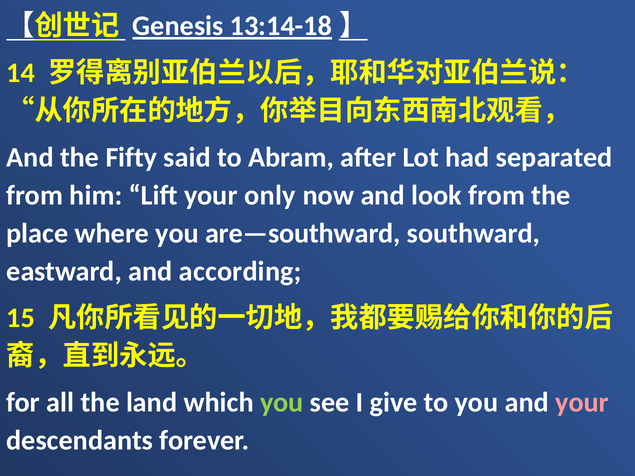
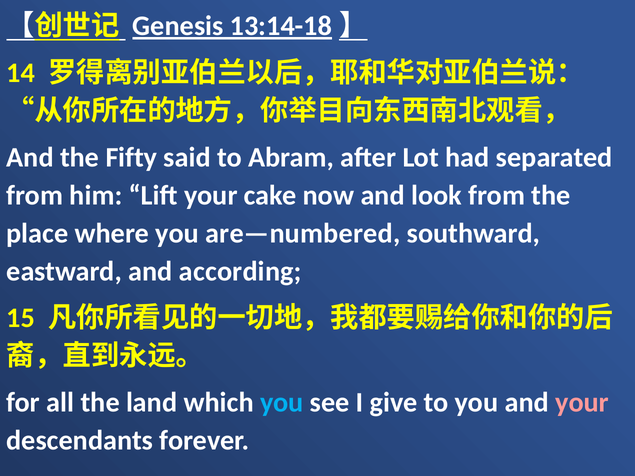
only: only -> cake (270, 195)
are—southward: are—southward -> are—numbered (303, 233)
you colour: light green -> light blue (282, 403)
